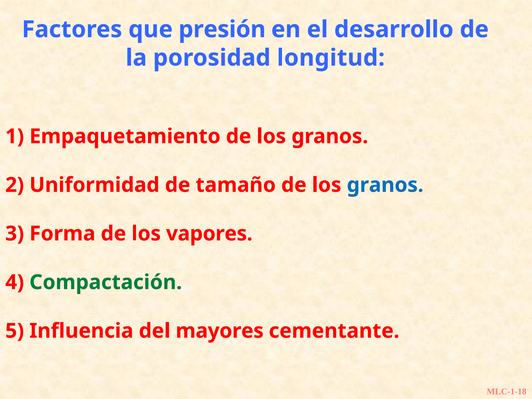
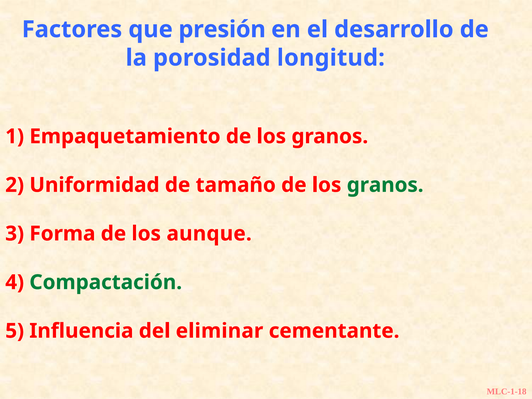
granos colour: blue -> green (385, 185)
vapores: vapores -> aunque (209, 234)
mayores: mayores -> eliminar (219, 331)
